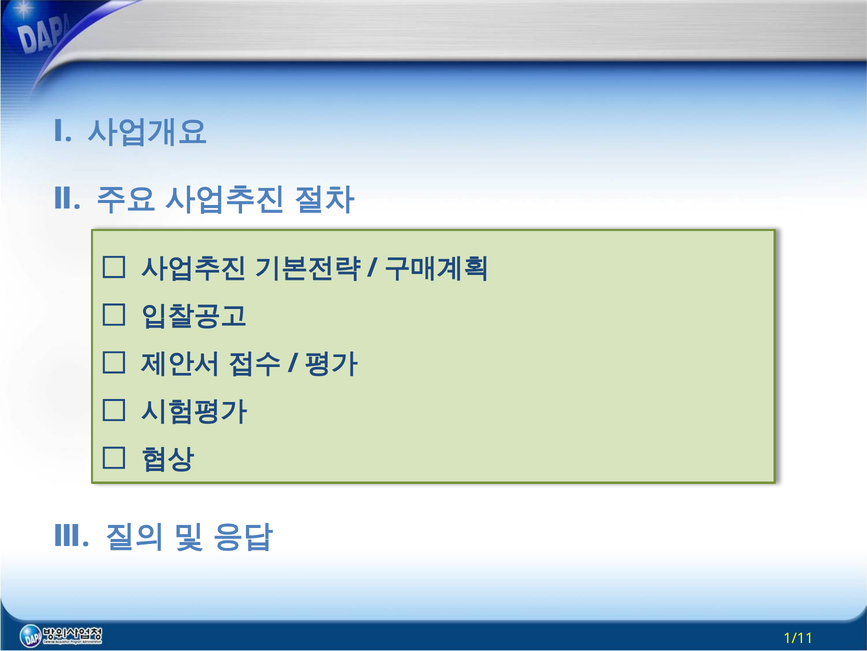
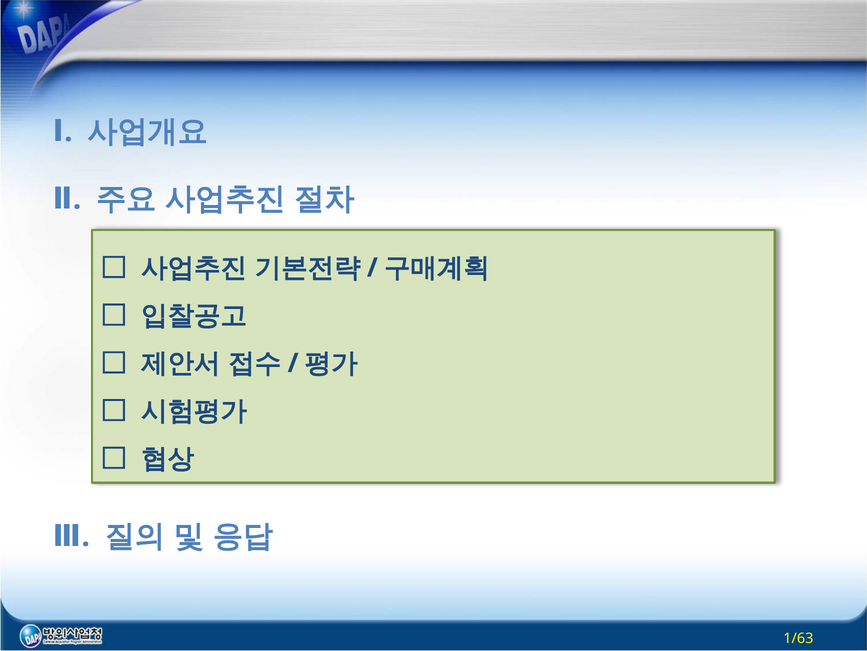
1/11: 1/11 -> 1/63 (798, 638)
